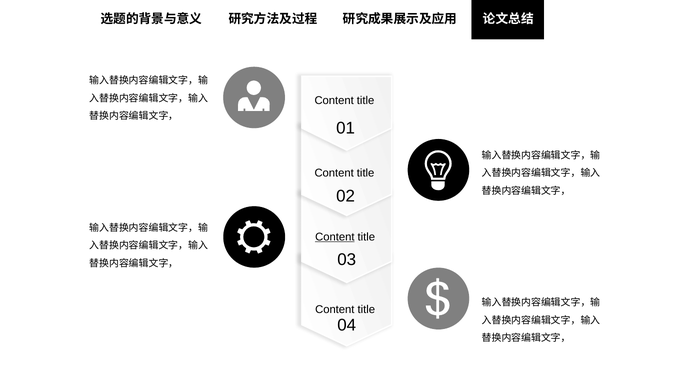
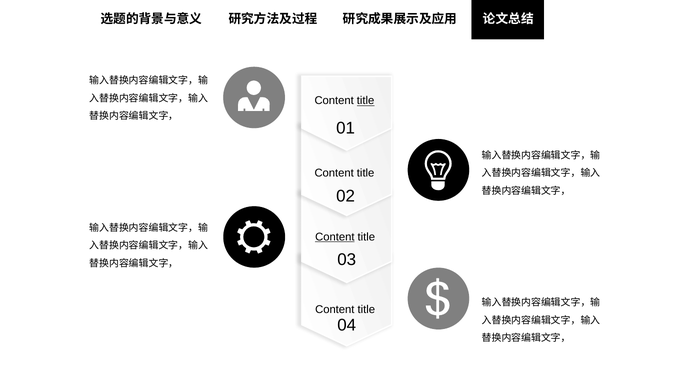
title underline: none -> present (366, 101)
